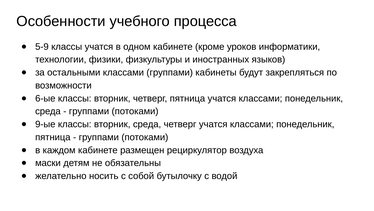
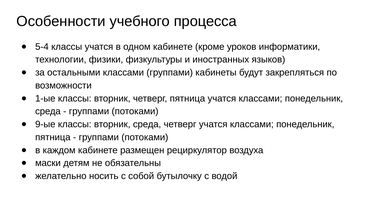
5-9: 5-9 -> 5-4 (42, 47)
6-ые: 6-ые -> 1-ые (45, 98)
